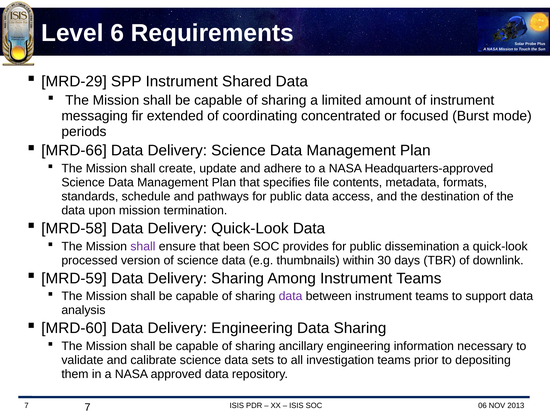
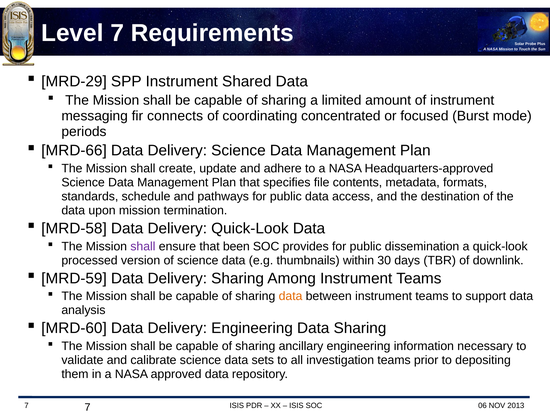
Level 6: 6 -> 7 (117, 33)
extended: extended -> connects (175, 116)
data colour: purple -> orange (291, 296)
